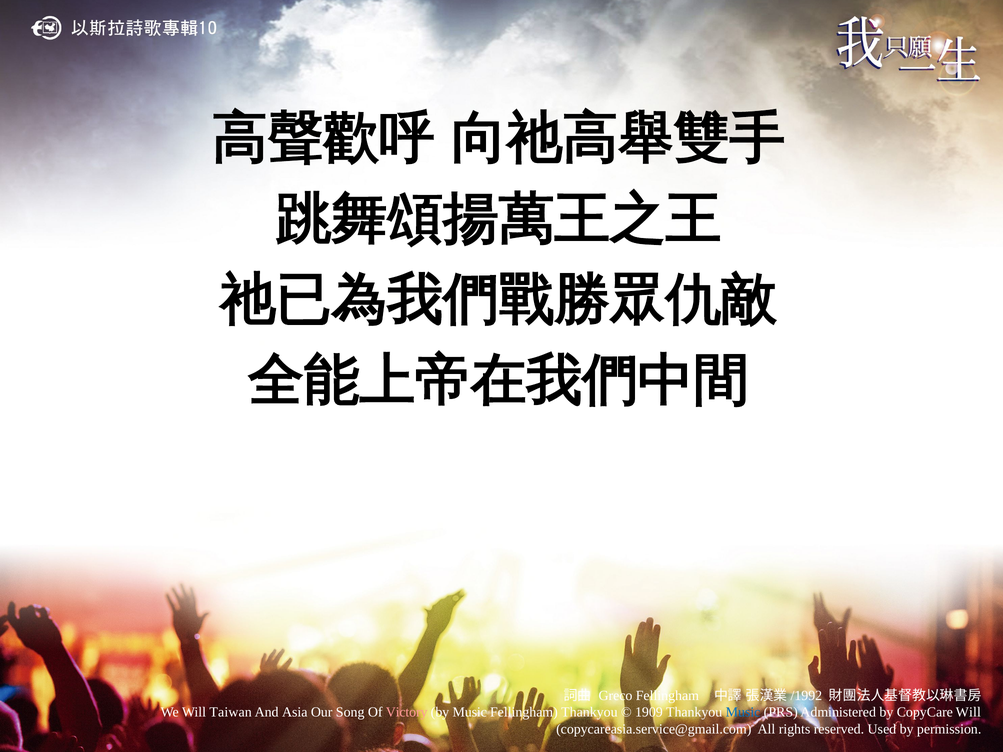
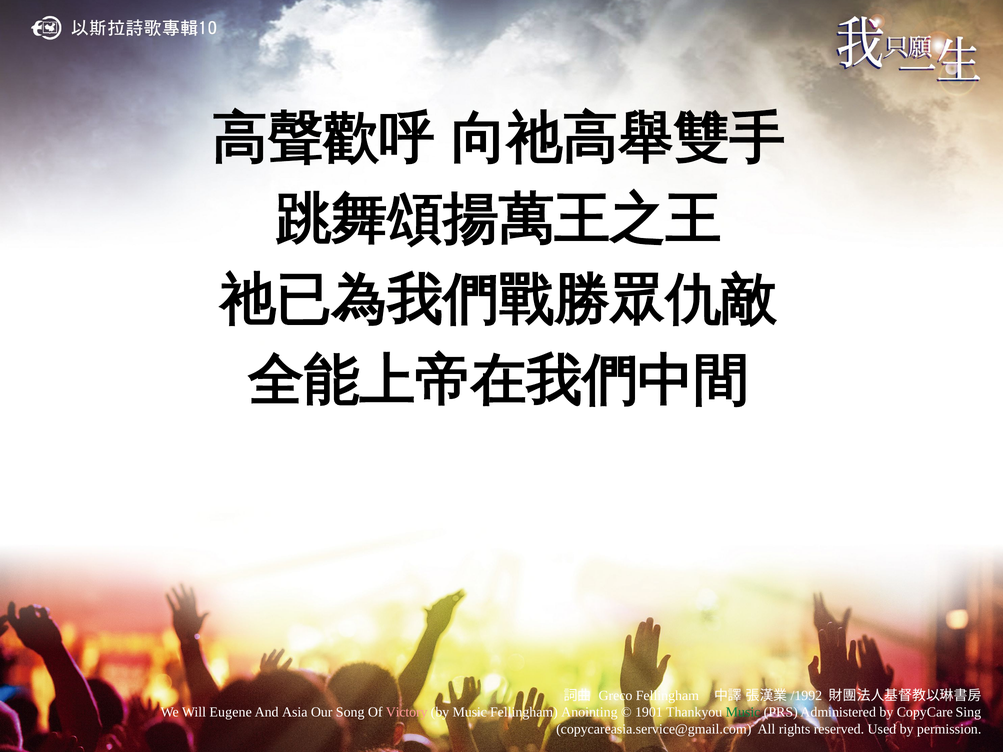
Taiwan: Taiwan -> Eugene (231, 713)
Fellingham Thankyou: Thankyou -> Anointing (589, 713)
1909: 1909 -> 1901 (649, 713)
Music colour: blue -> green (743, 713)
CopyCare Will: Will -> Sing (968, 713)
